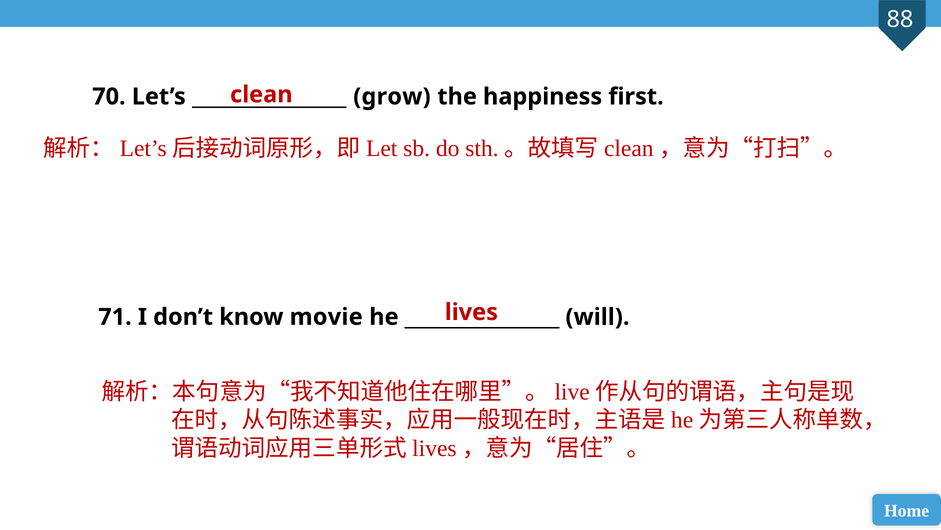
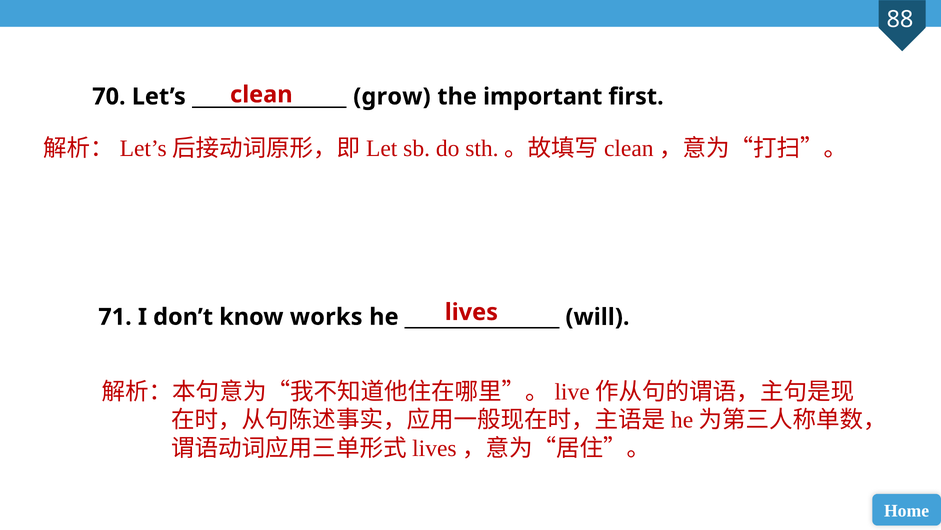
happiness: happiness -> important (543, 97)
movie: movie -> works (326, 317)
